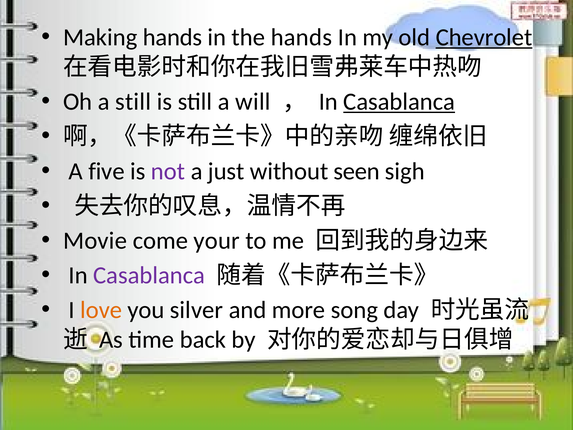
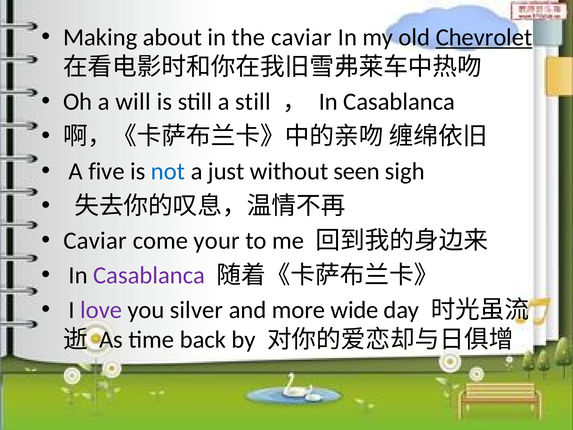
Making hands: hands -> about (172, 37)
the hands: hands -> caviar (301, 37)
a still: still -> will (133, 102)
a will: will -> still (253, 102)
Casablanca underline: present -> none (399, 102)
not colour: purple -> blue (168, 171)
Movie: Movie -> Caviar (95, 241)
love colour: orange -> purple (101, 310)
song: song -> wide (355, 310)
